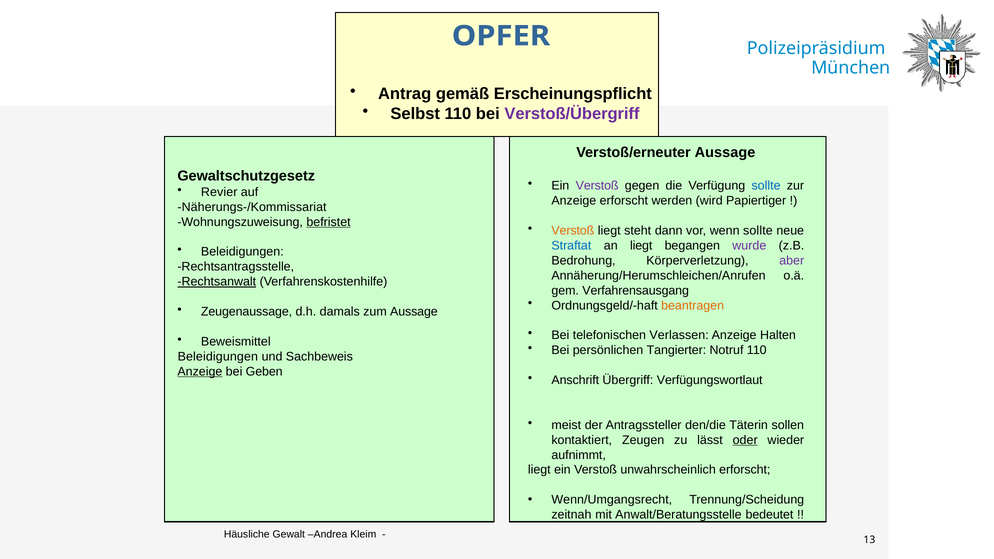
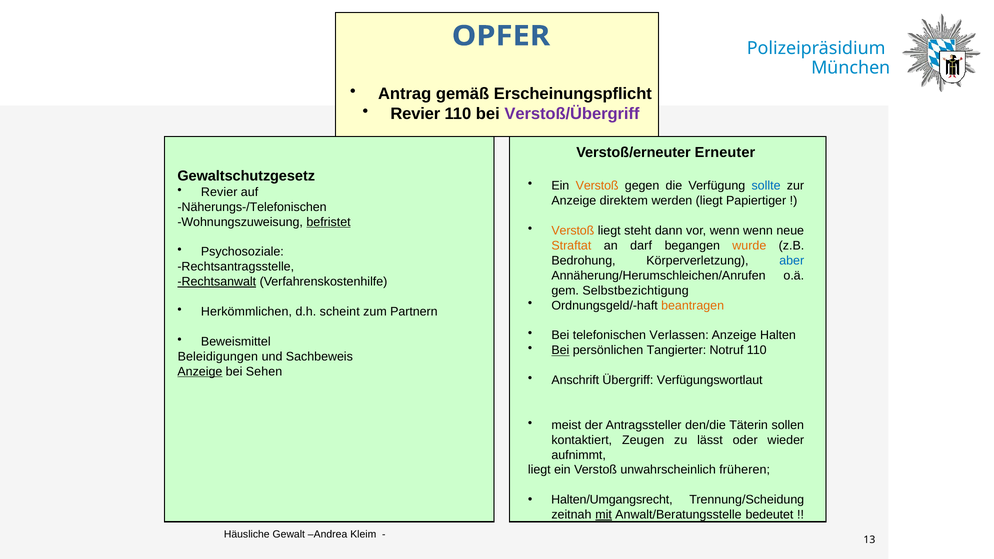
Selbst: Selbst -> Revier (415, 114)
Verstoß/erneuter Aussage: Aussage -> Erneuter (725, 153)
Verstoß colour: purple -> orange (597, 186)
Anzeige erforscht: erforscht -> direktem (624, 201)
werden wird: wird -> liegt (709, 201)
Näherungs-/Kommissariat: Näherungs-/Kommissariat -> Näherungs-/Telefonischen (252, 207)
wenn sollte: sollte -> wenn (758, 231)
Straftat colour: blue -> orange (571, 246)
an liegt: liegt -> darf (641, 246)
wurde colour: purple -> orange (749, 246)
Beleidigungen: Beleidigungen -> Psychosoziale (242, 252)
aber colour: purple -> blue (792, 261)
Verfahrensausgang: Verfahrensausgang -> Selbstbezichtigung (636, 291)
Zeugenaussage: Zeugenaussage -> Herkömmlichen (246, 312)
damals: damals -> scheint (340, 312)
zum Aussage: Aussage -> Partnern (414, 312)
Bei underline: none -> present (560, 350)
Geben: Geben -> Sehen (264, 371)
oder underline: present -> none (745, 440)
unwahrscheinlich erforscht: erforscht -> früheren (745, 470)
Wenn/Umgangsrecht: Wenn/Umgangsrecht -> Halten/Umgangsrecht (612, 500)
mit underline: none -> present (604, 515)
